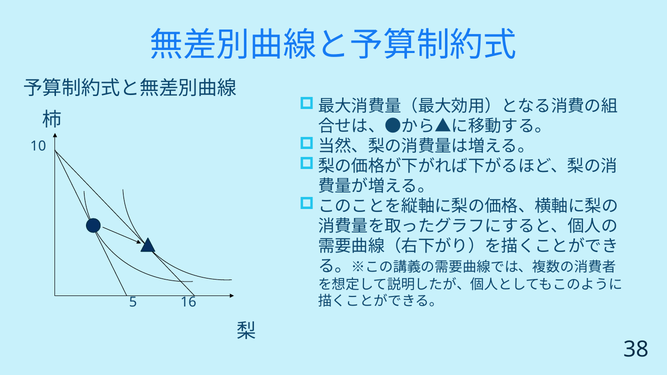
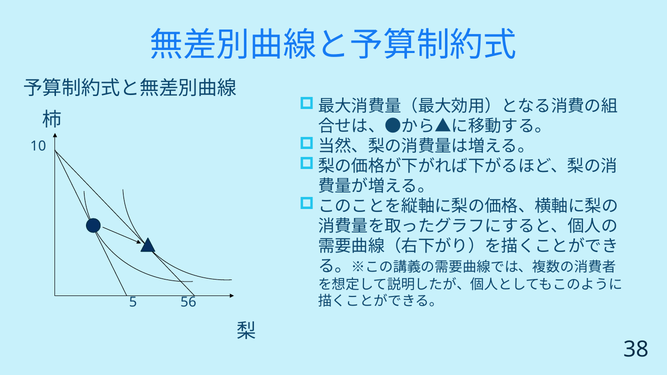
16: 16 -> 56 (188, 302)
